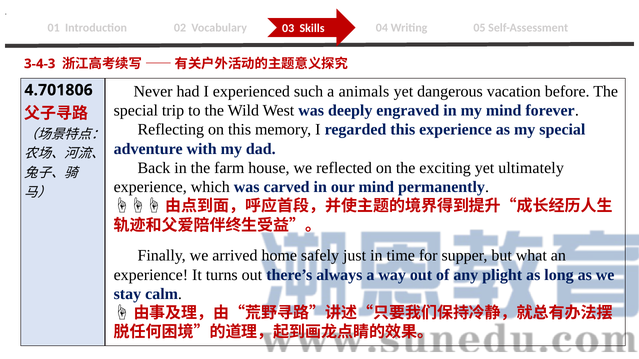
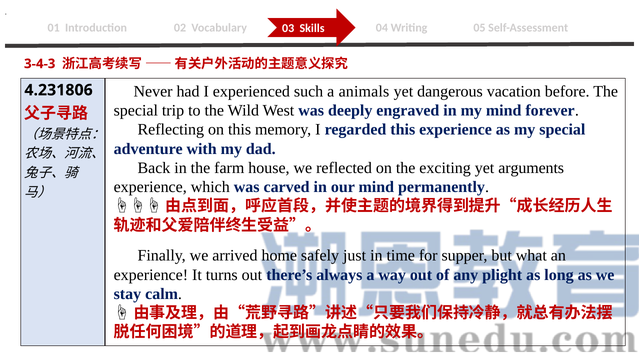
4.701806: 4.701806 -> 4.231806 (59, 90)
ultimately: ultimately -> arguments (531, 168)
